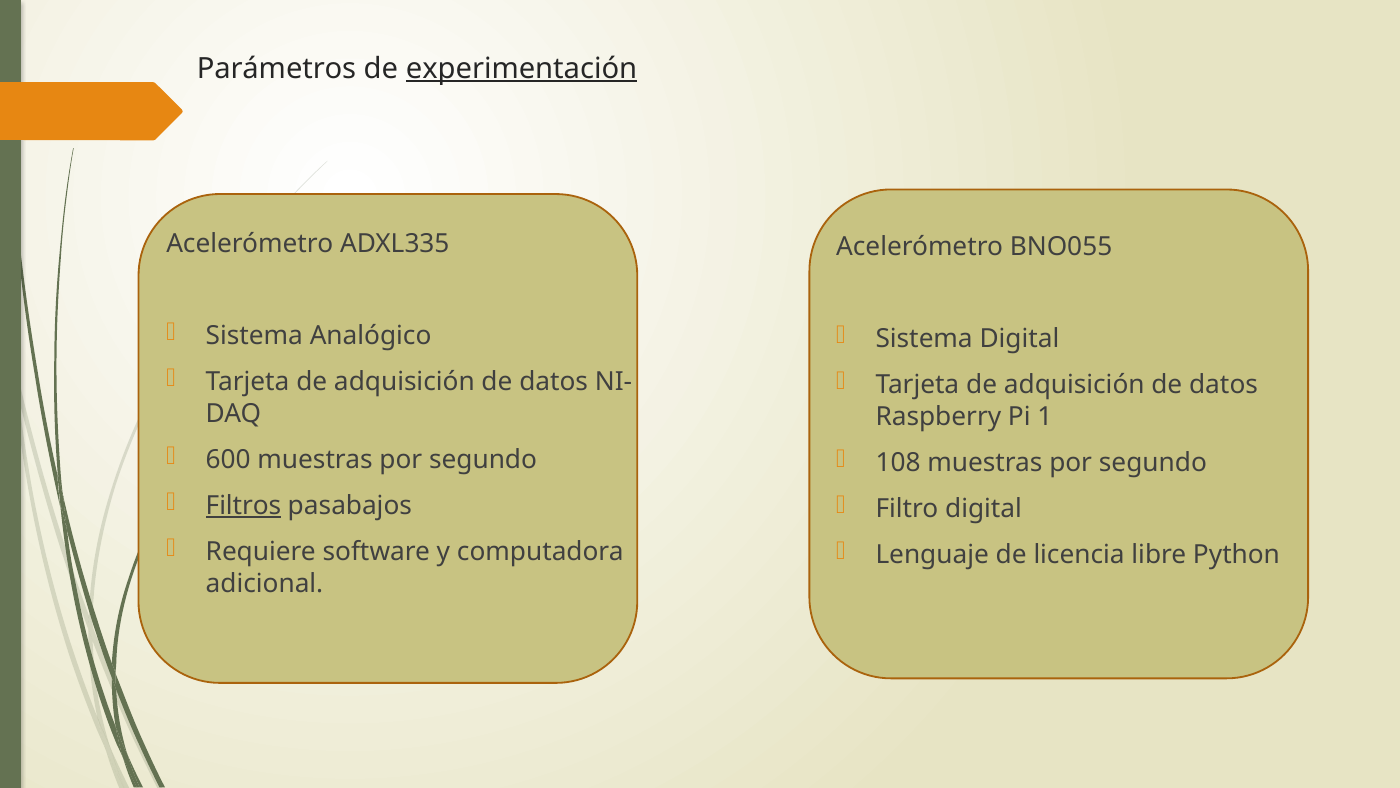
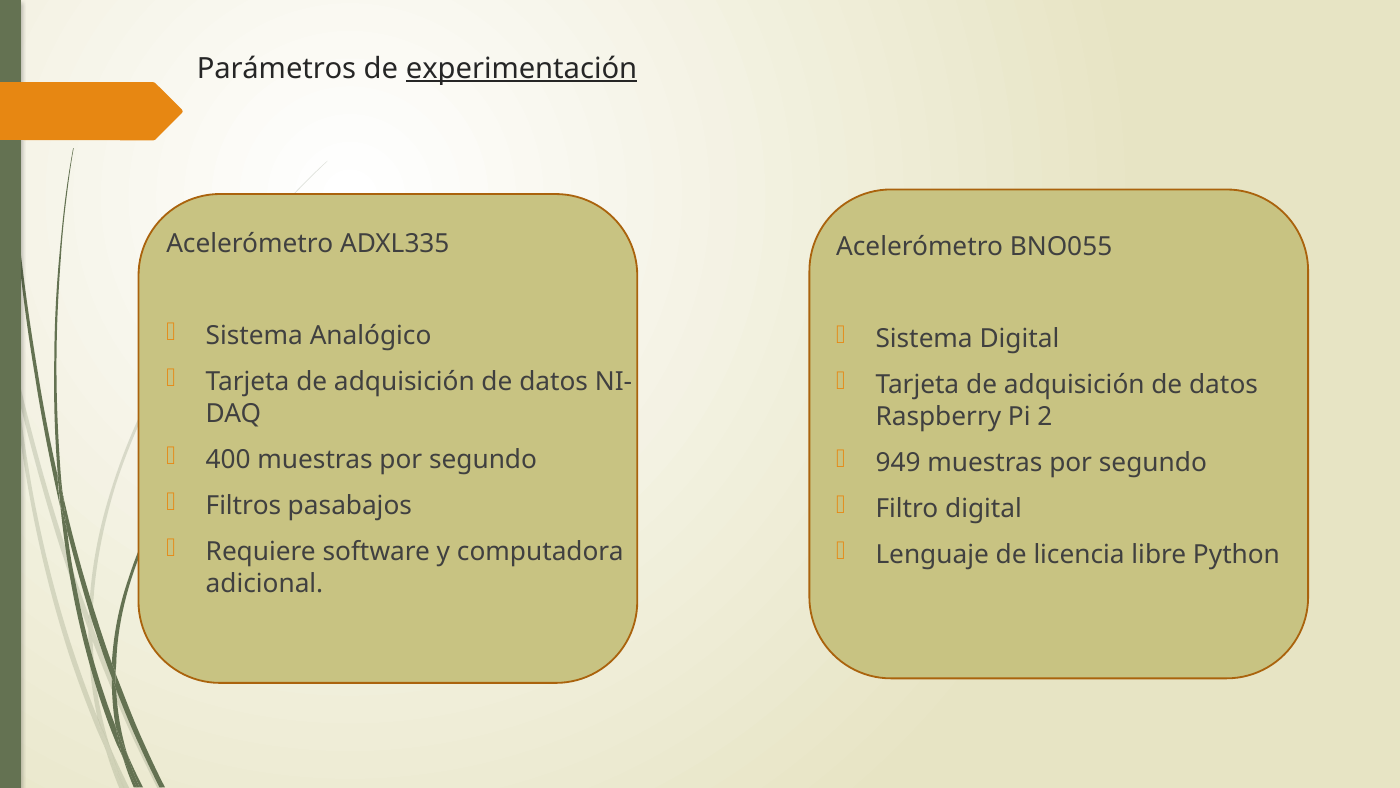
1: 1 -> 2 (1045, 416)
600: 600 -> 400 (228, 460)
108: 108 -> 949 (898, 462)
Filtros underline: present -> none (243, 506)
